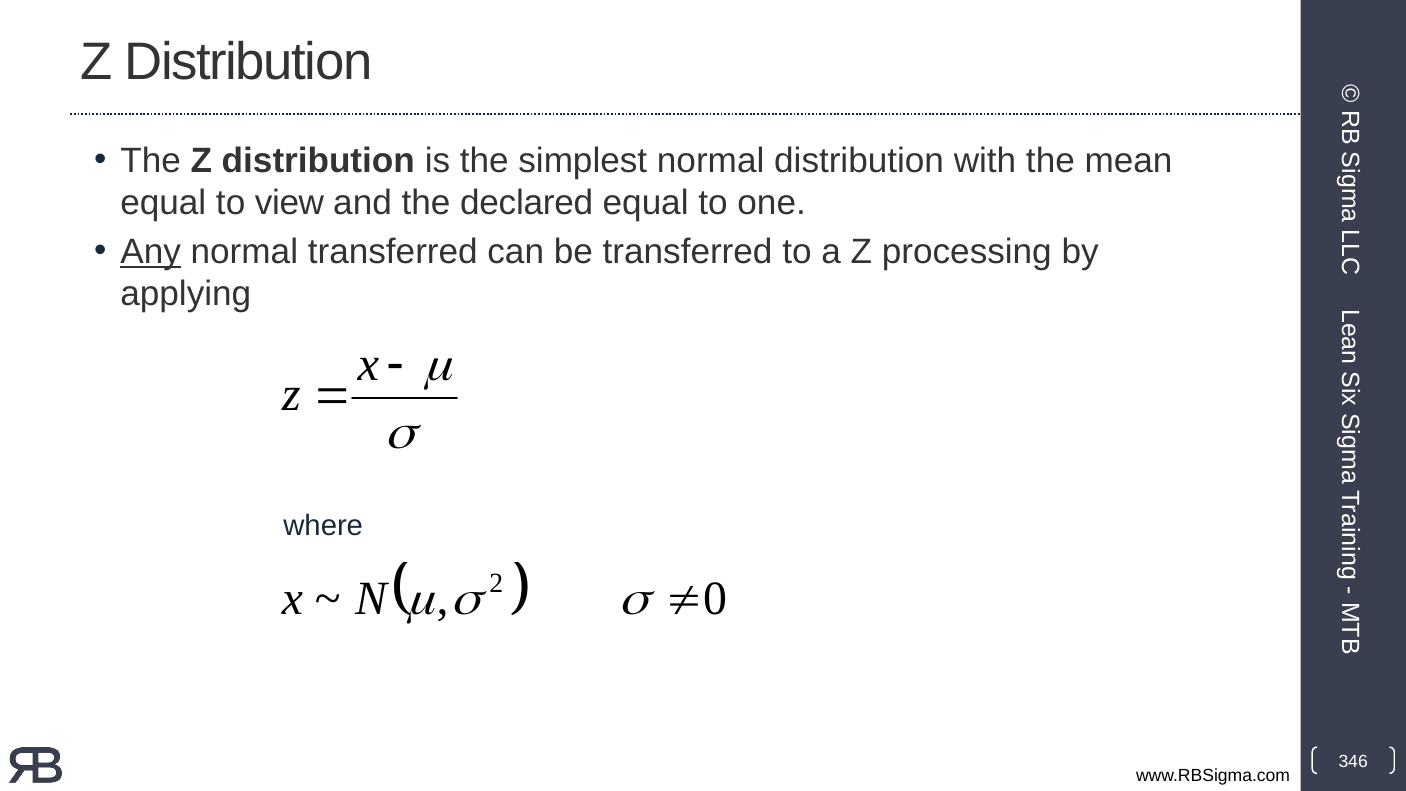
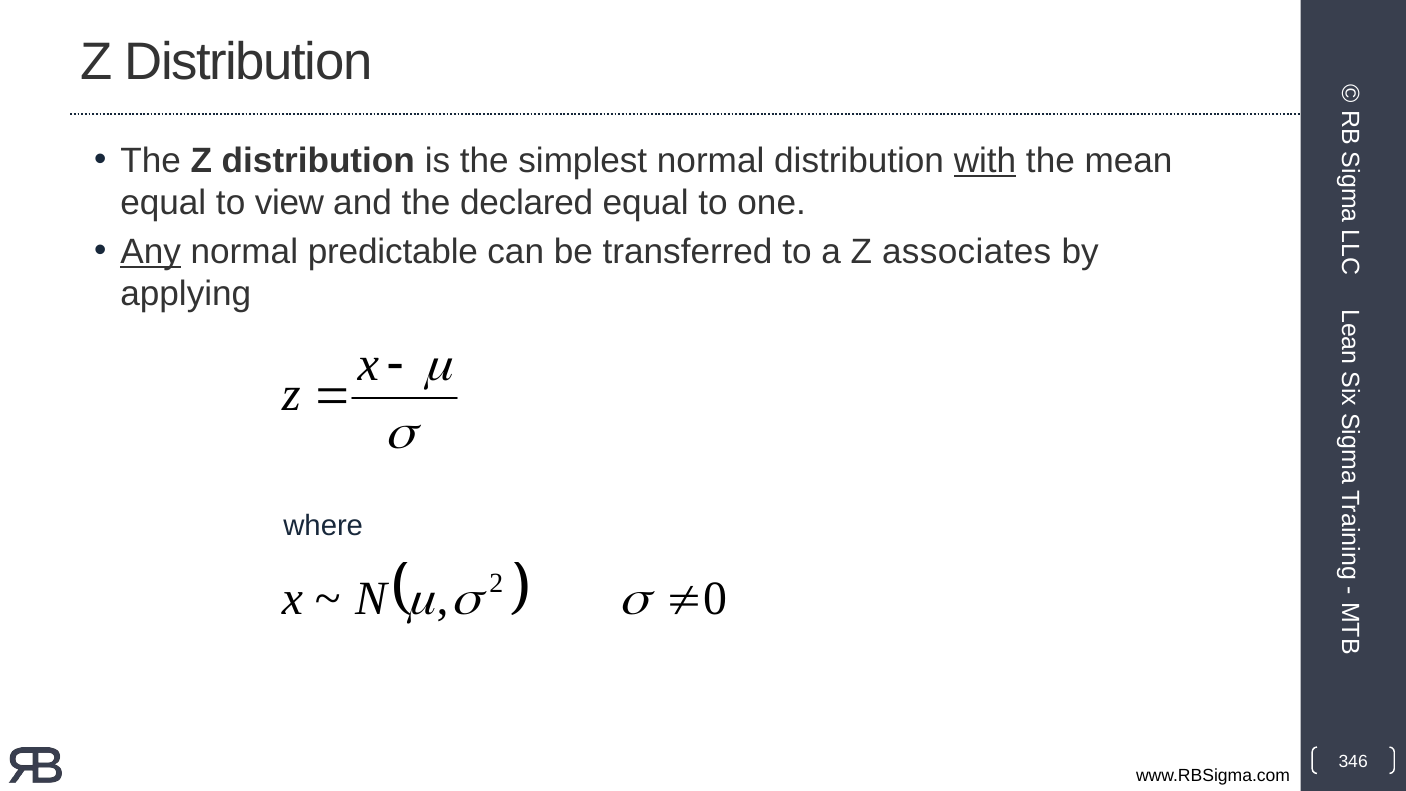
with underline: none -> present (985, 161)
normal transferred: transferred -> predictable (393, 252)
processing: processing -> associates (967, 252)
